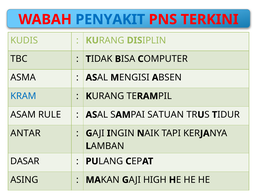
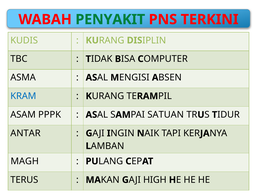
PENYAKIT colour: blue -> green (110, 19)
RULE: RULE -> PPPK (50, 115)
DASAR: DASAR -> MAGH (25, 161)
ASING: ASING -> TERUS (24, 180)
